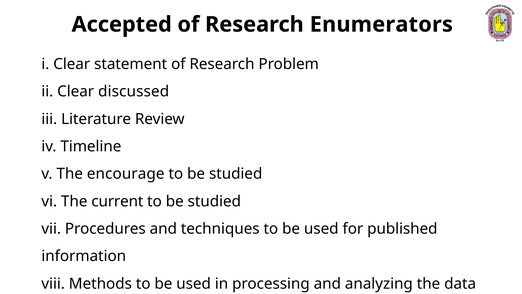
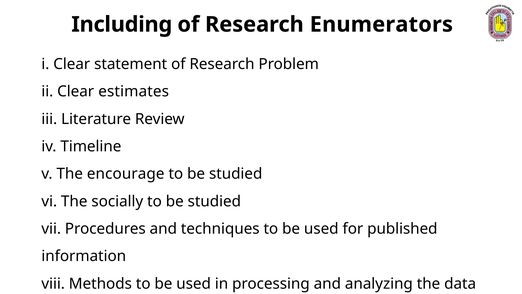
Accepted: Accepted -> Including (122, 24)
discussed: discussed -> estimates (134, 91)
current: current -> socially (117, 201)
